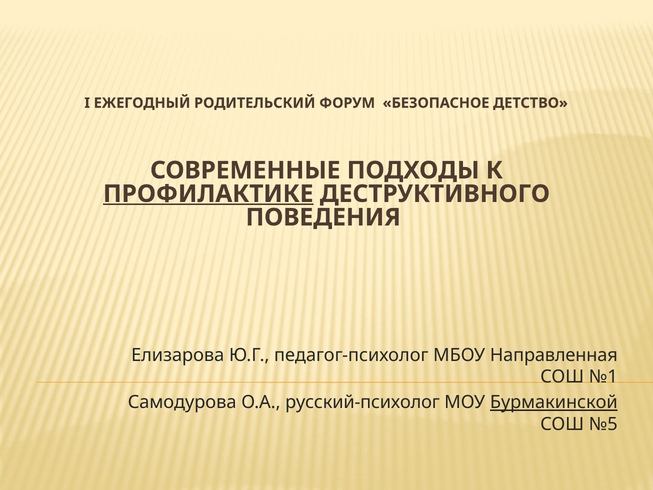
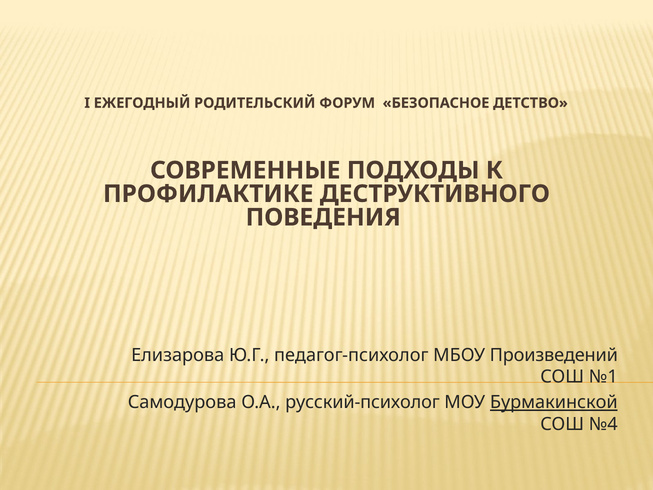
ПРОФИЛАКТИКЕ underline: present -> none (208, 194)
Направленная: Направленная -> Произведений (554, 355)
№5: №5 -> №4 (603, 424)
